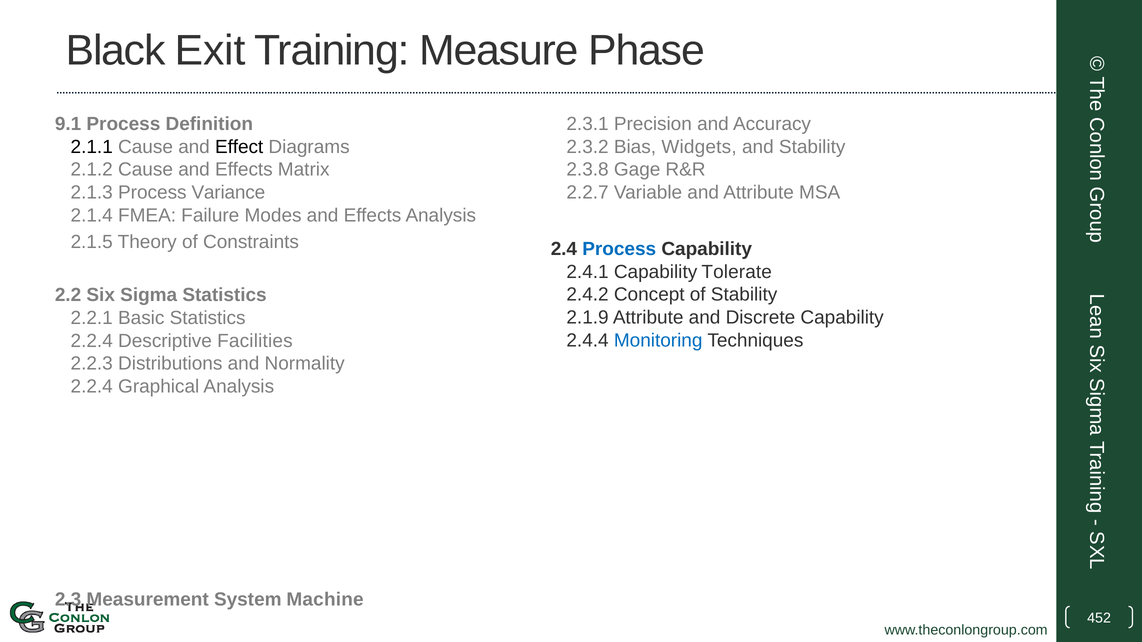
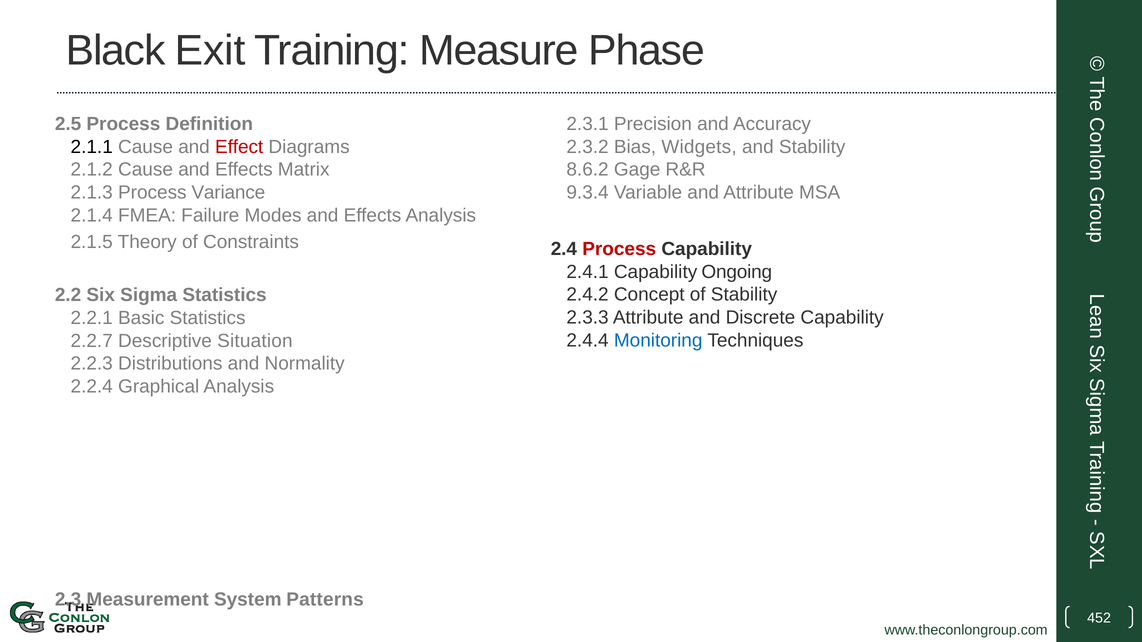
9.1: 9.1 -> 2.5 (68, 124)
Effect colour: black -> red (239, 147)
2.3.8: 2.3.8 -> 8.6.2 (588, 170)
2.2.7: 2.2.7 -> 9.3.4 (588, 193)
Process colour: blue -> red (619, 249)
Tolerate: Tolerate -> Ongoing (737, 272)
2.1.9: 2.1.9 -> 2.3.3 (588, 318)
2.2.4: 2.2.4 -> 2.2.7 (92, 341)
Facilities: Facilities -> Situation (255, 341)
Machine: Machine -> Patterns (325, 600)
